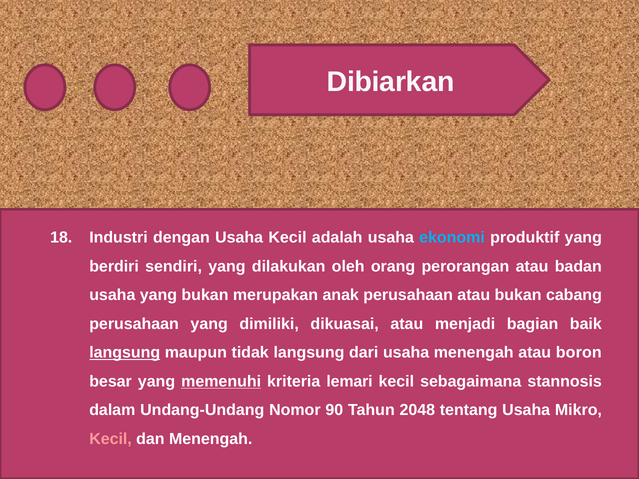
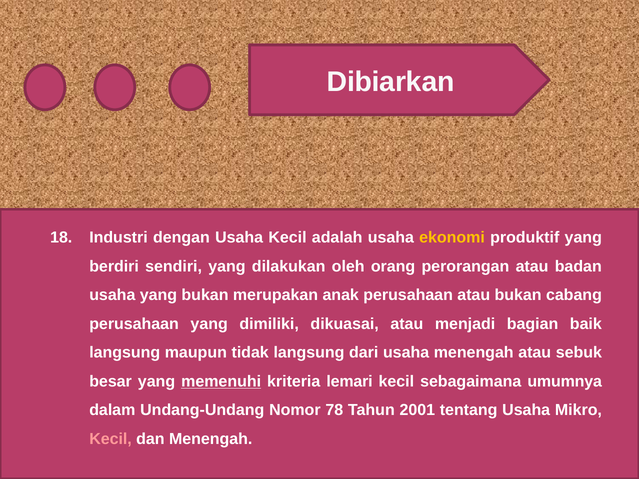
ekonomi colour: light blue -> yellow (452, 238)
langsung underline: present -> none (125, 353)
boron: boron -> sebuk (579, 353)
stannosis: stannosis -> umumnya (565, 382)
90: 90 -> 78 (334, 410)
2048: 2048 -> 2001 (417, 410)
